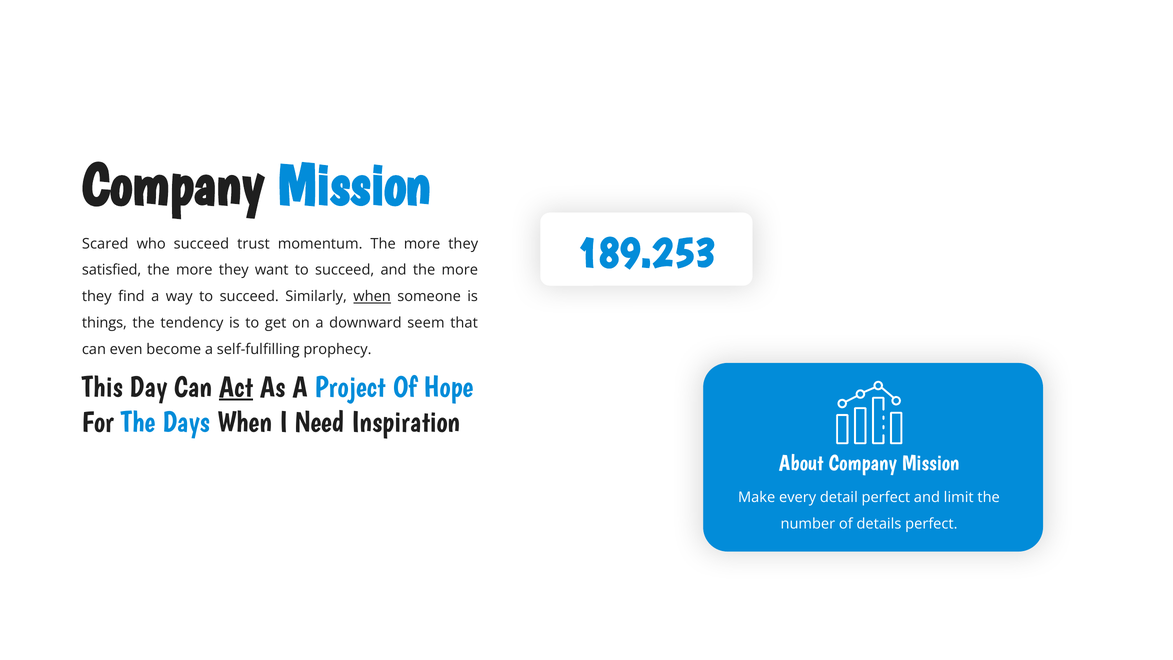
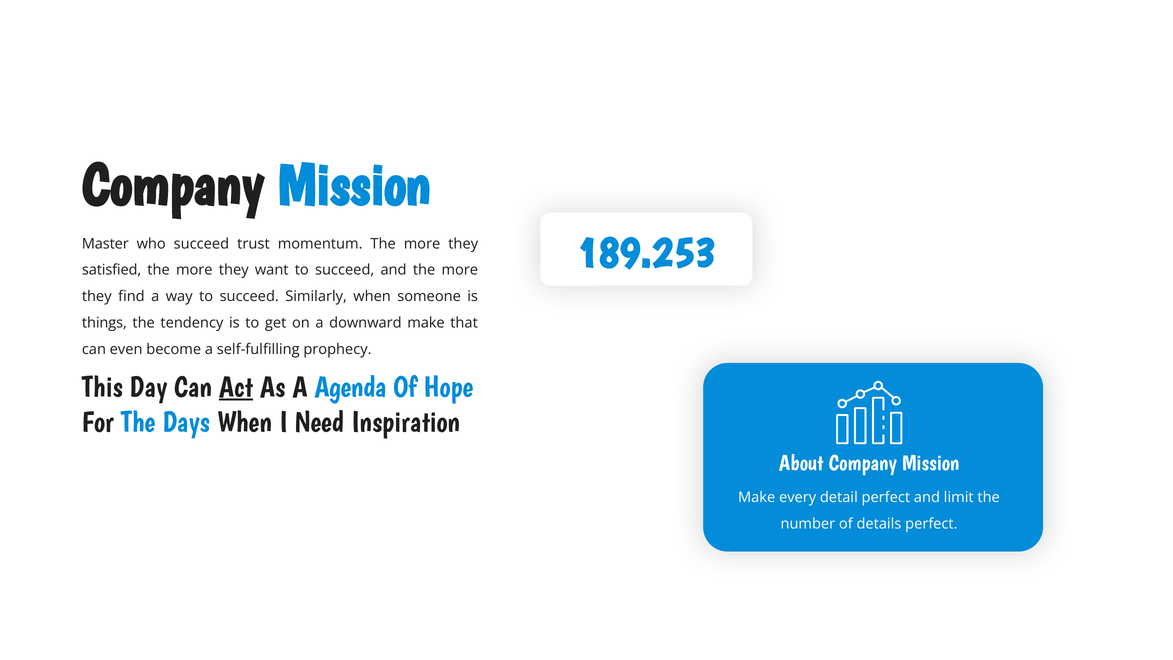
Scared: Scared -> Master (105, 244)
when underline: present -> none (372, 296)
downward seem: seem -> make (426, 323)
Project: Project -> Agenda (351, 387)
